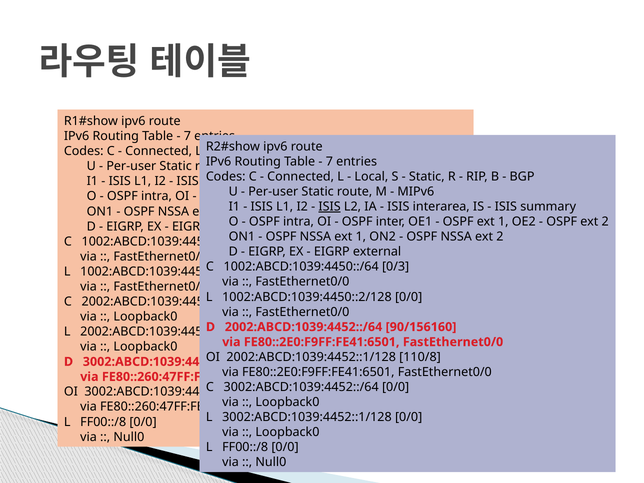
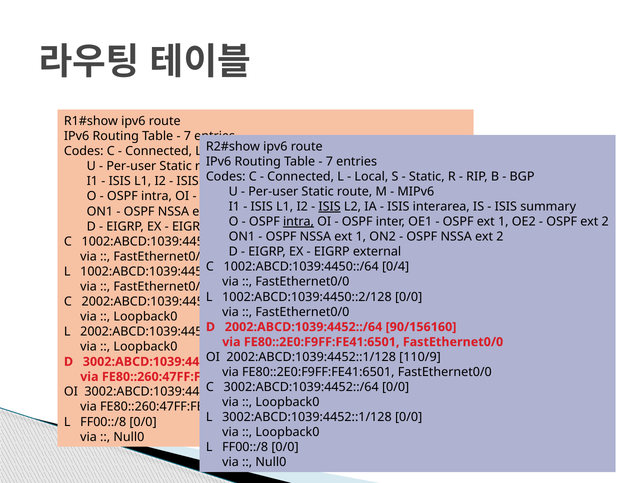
intra underline: none -> present (298, 222)
0/3: 0/3 -> 0/4 (396, 267)
110/8: 110/8 -> 110/9 (420, 357)
